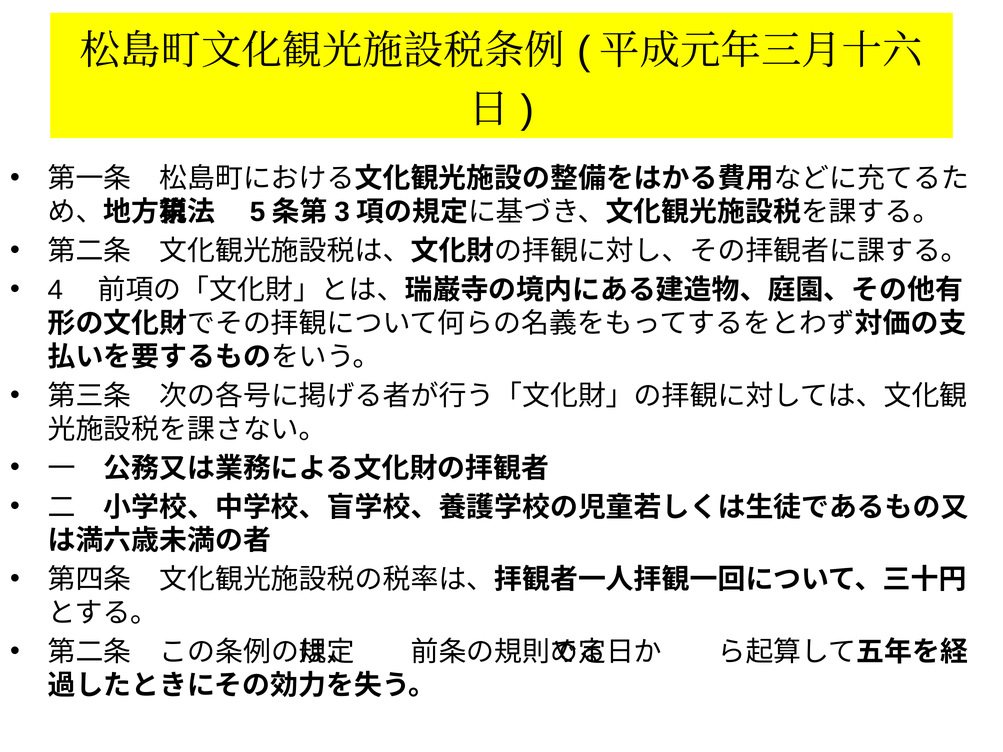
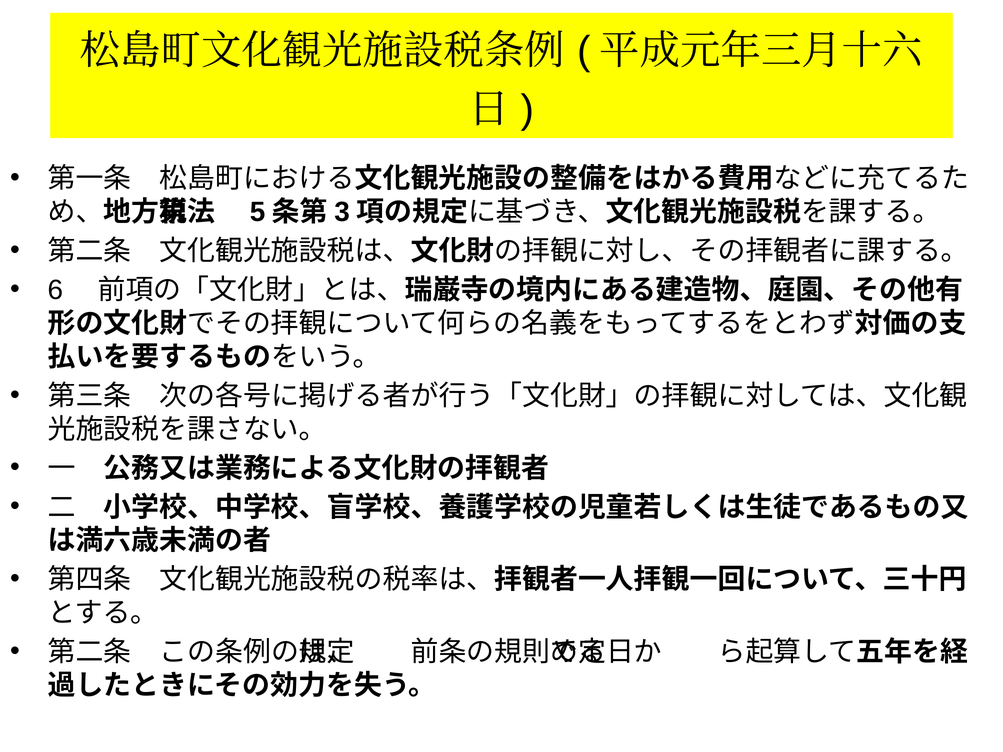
4: 4 -> 6 (55, 290)
